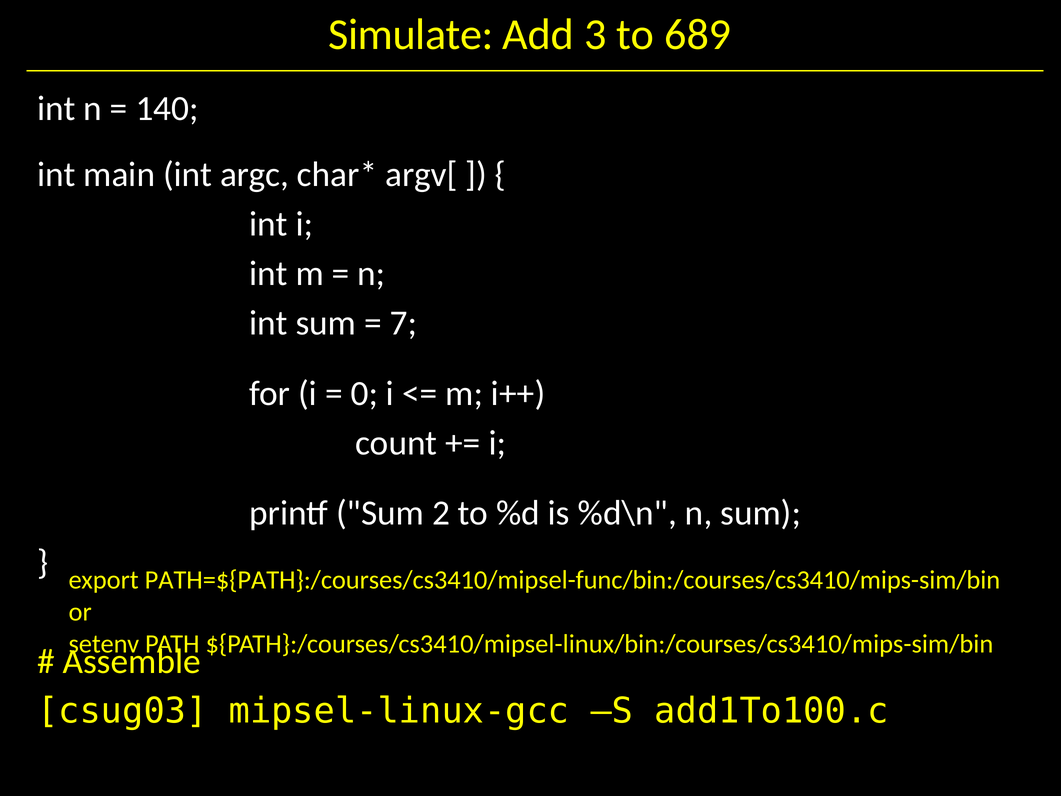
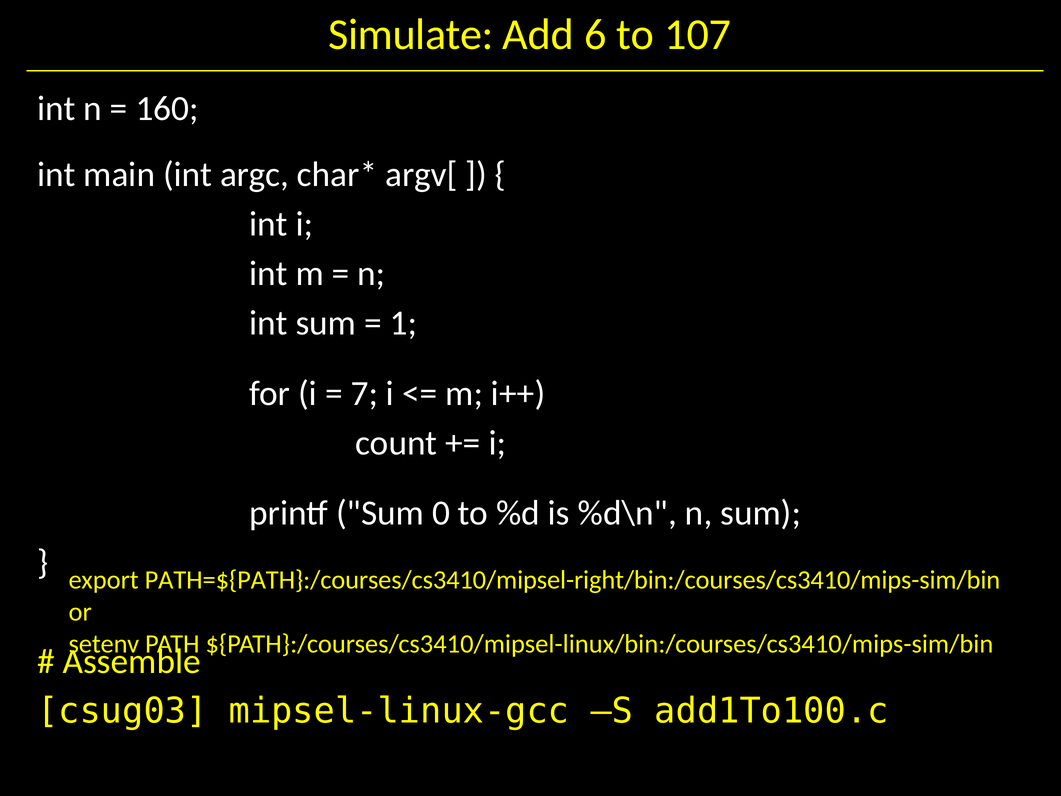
3: 3 -> 6 (595, 35)
689: 689 -> 107 (698, 35)
140: 140 -> 160 (167, 109)
7: 7 -> 1 (403, 323)
0: 0 -> 7 (364, 393)
2: 2 -> 0 (441, 513)
PATH=${PATH}:/courses/cs3410/mipsel-func/bin:/courses/cs3410/mips-sim/bin: PATH=${PATH}:/courses/cs3410/mipsel-func/bin:/courses/cs3410/mips-sim/bin -> PATH=${PATH}:/courses/cs3410/mipsel-right/bin:/courses/cs3410/mips-sim/bin (572, 580)
